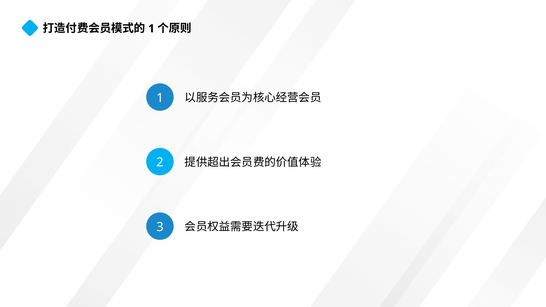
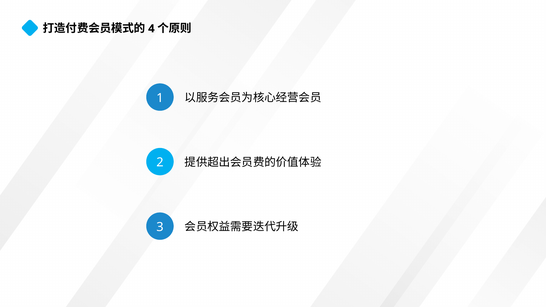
1: 1 -> 4 (151, 29)
